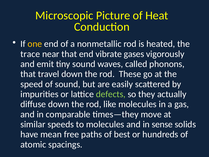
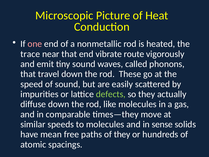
one colour: yellow -> pink (35, 44)
gases: gases -> route (134, 54)
of best: best -> they (122, 134)
